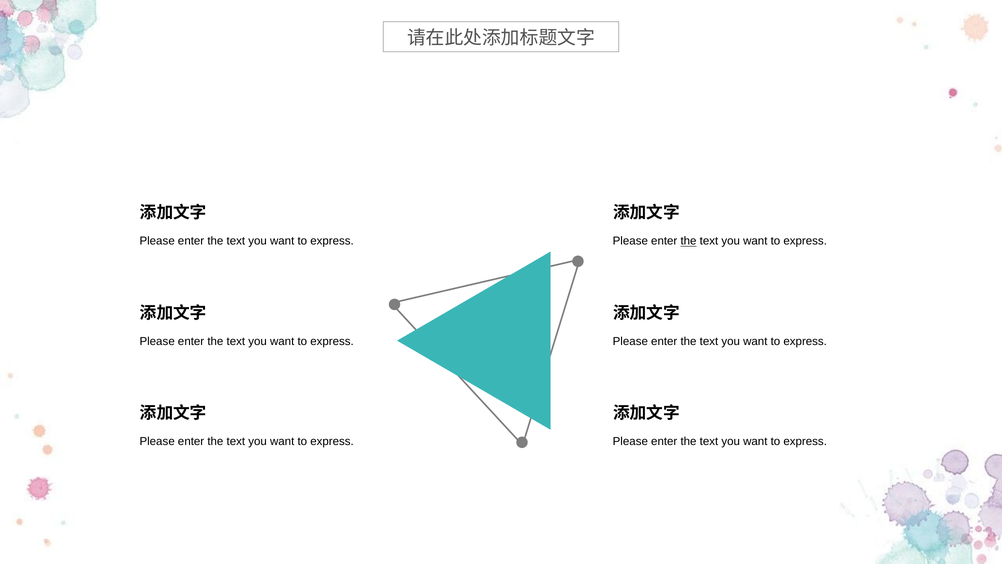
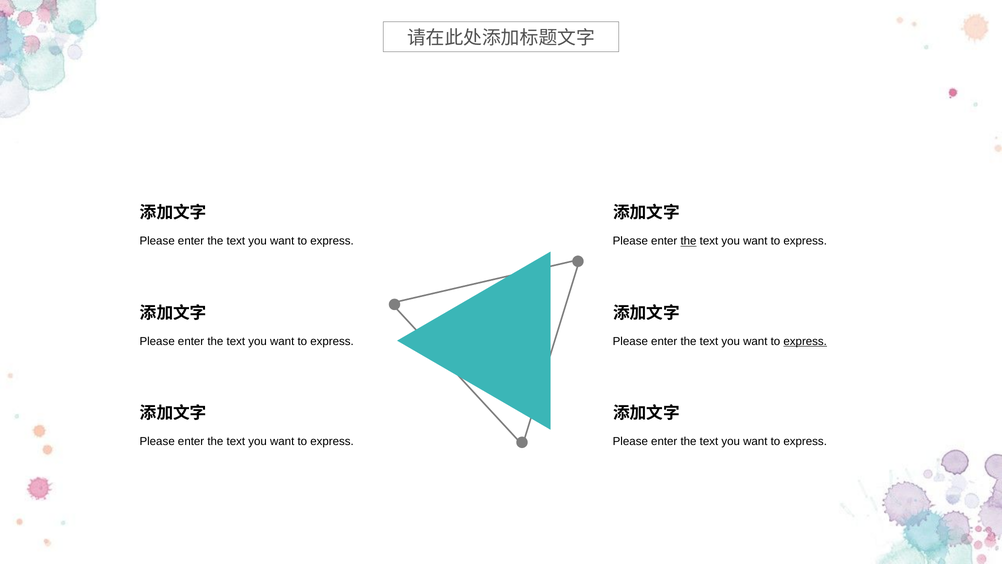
express underline: none -> present (805, 341)
